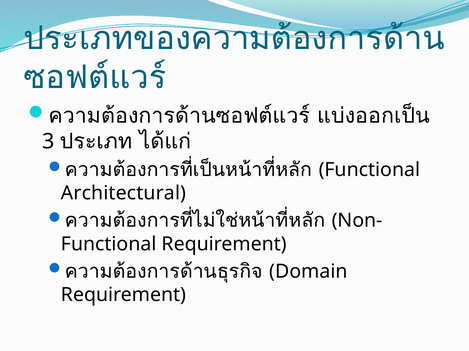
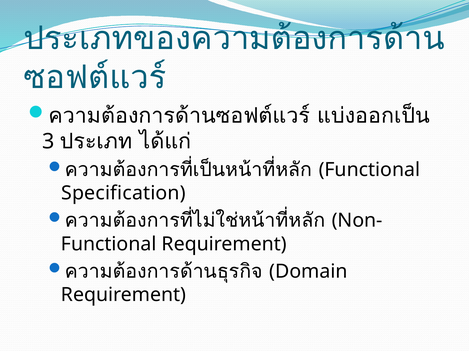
Architectural: Architectural -> Specification (123, 194)
